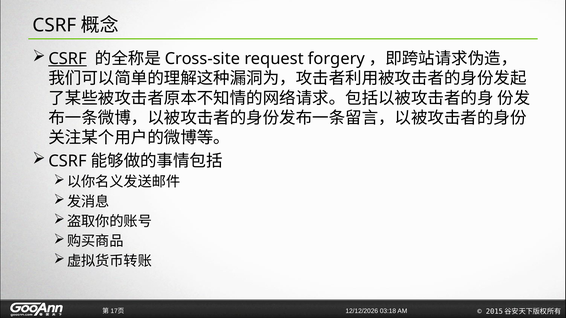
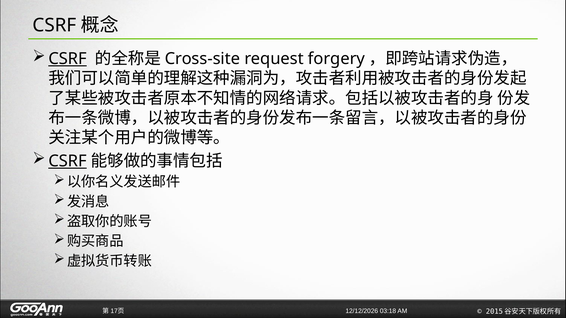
CSRF underline: none -> present (68, 161)
